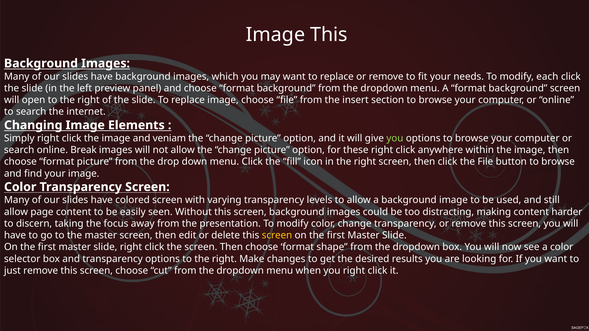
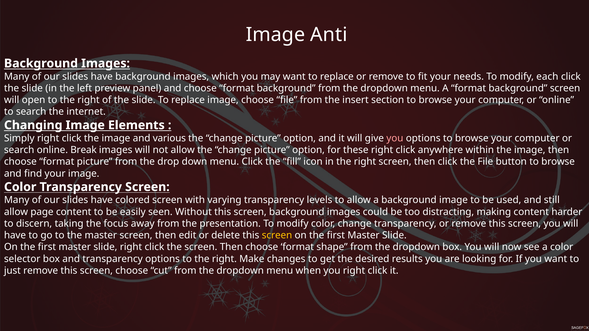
Image This: This -> Anti (329, 35)
veniam: veniam -> various (169, 138)
you colour: light green -> pink (395, 138)
